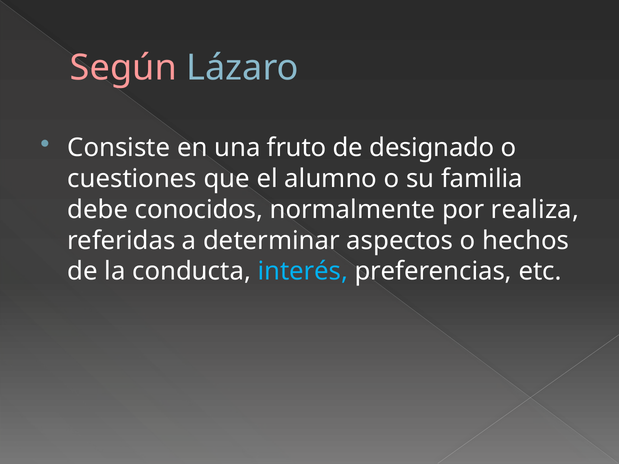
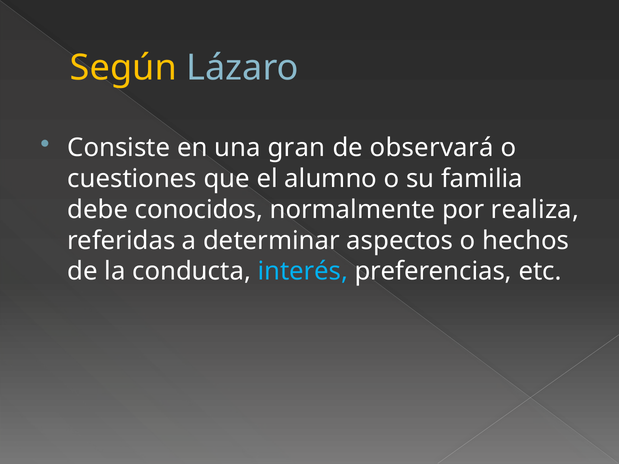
Según colour: pink -> yellow (123, 68)
fruto: fruto -> gran (296, 148)
designado: designado -> observará (432, 148)
